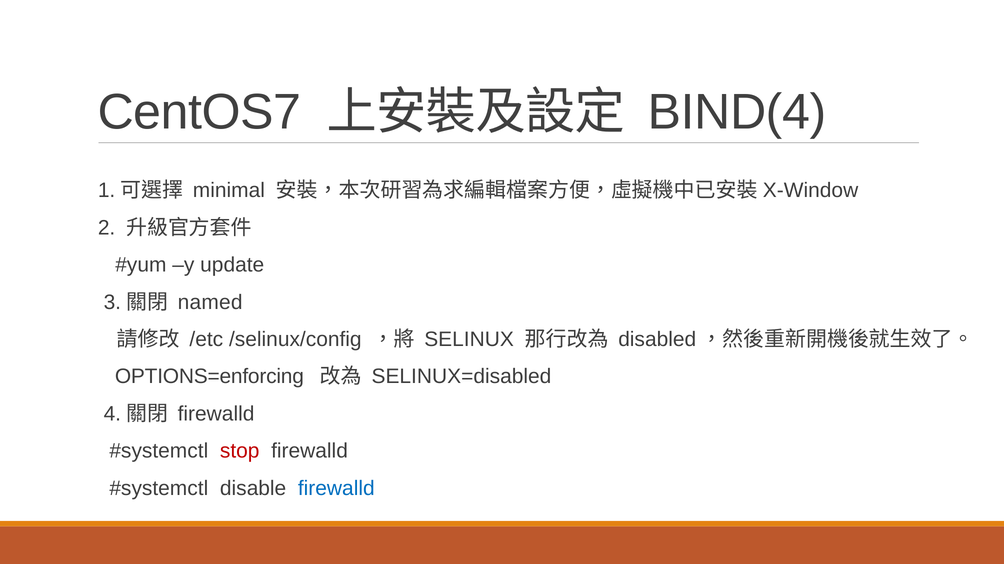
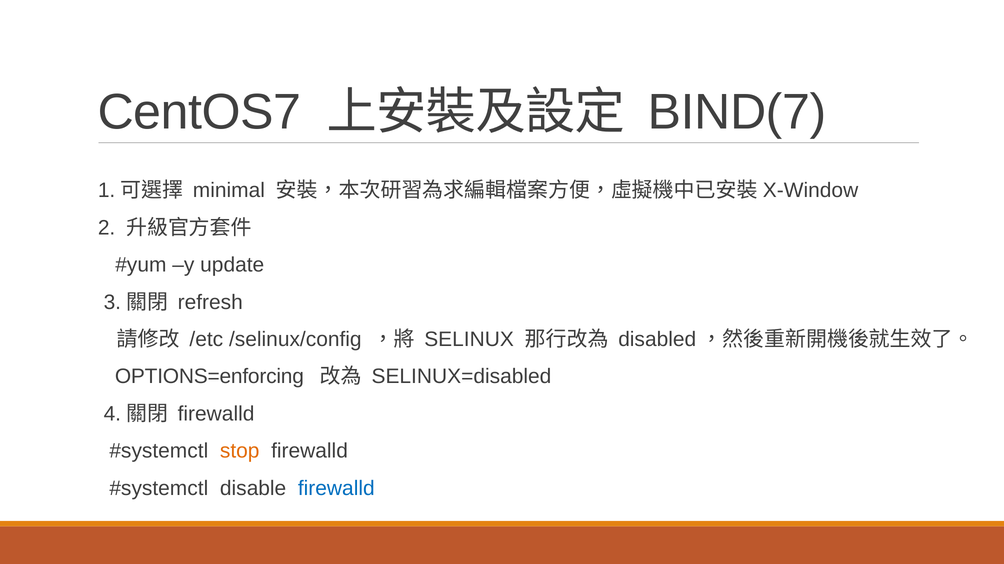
BIND(4: BIND(4 -> BIND(7 (737, 112)
named: named -> refresh (210, 303)
stop colour: red -> orange (240, 452)
